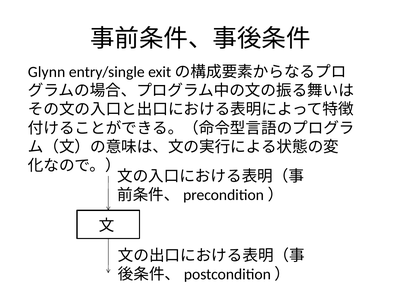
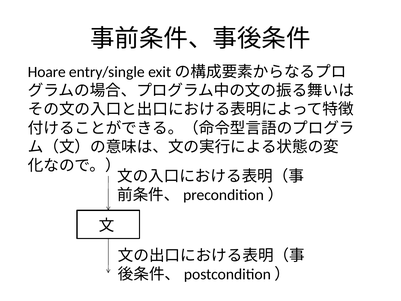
Glynn: Glynn -> Hoare (47, 72)
